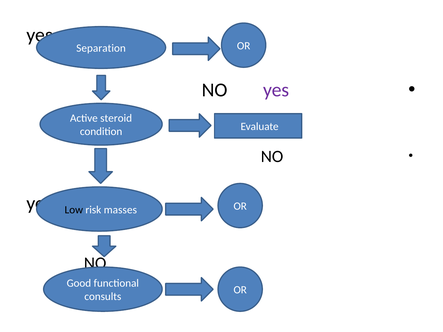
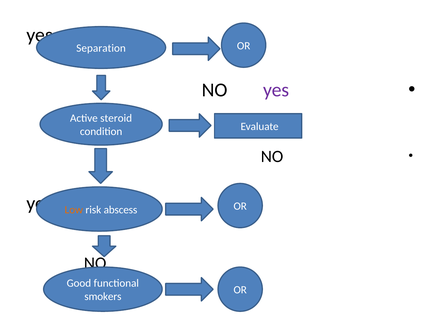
Low colour: black -> orange (74, 210)
masses: masses -> abscess (120, 210)
consults: consults -> smokers (103, 297)
